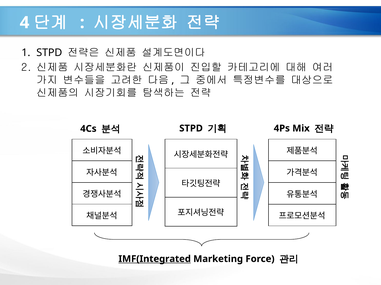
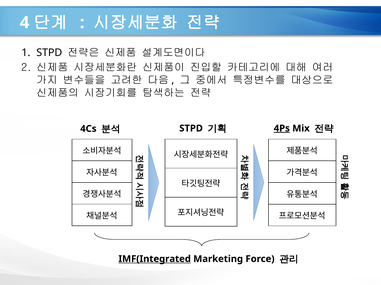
4Ps underline: none -> present (282, 129)
